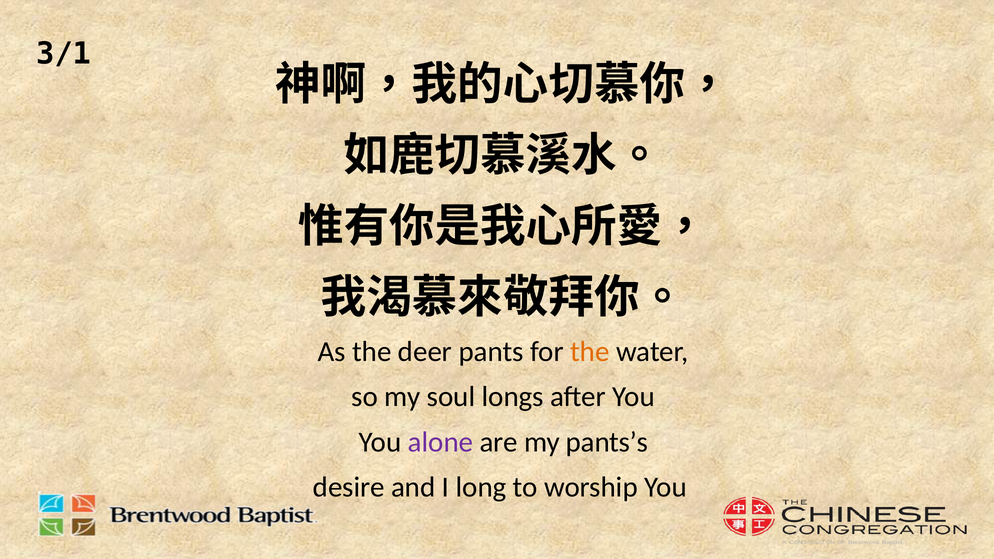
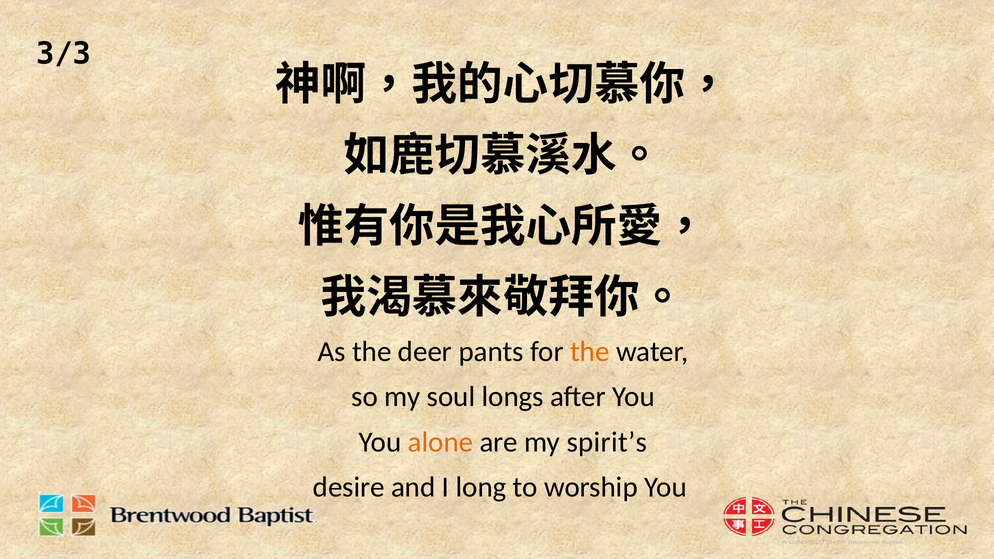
3/1: 3/1 -> 3/3 (64, 54)
alone colour: purple -> orange (440, 442)
pants’s: pants’s -> spirit’s (607, 442)
